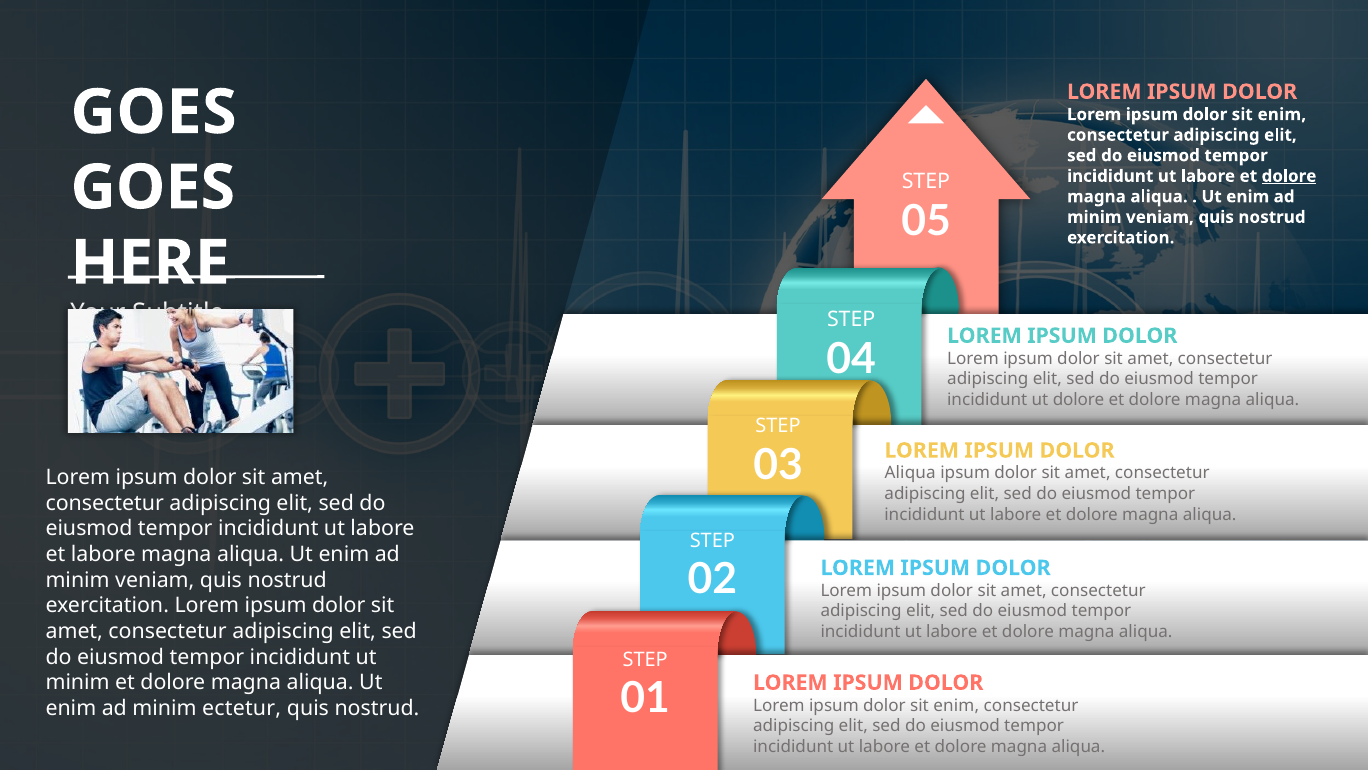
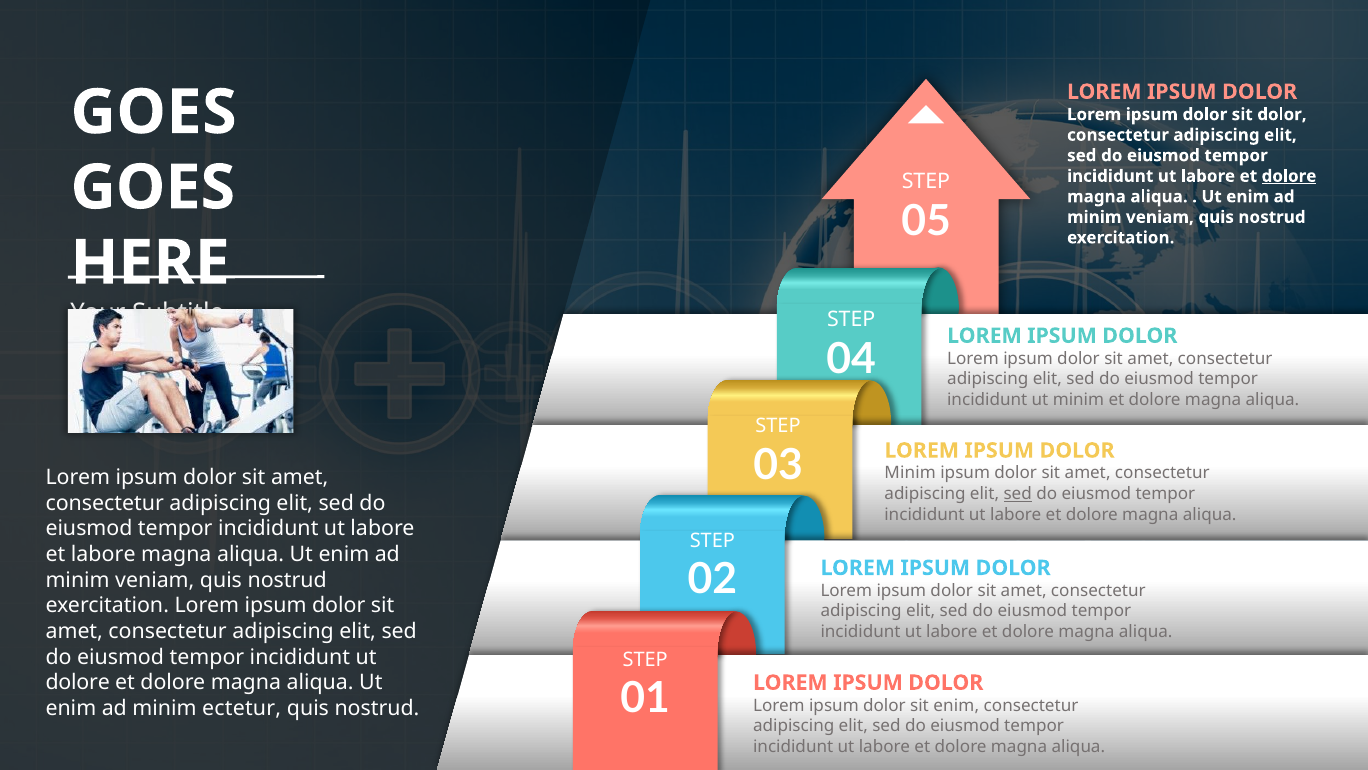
enim: enim -> dolor (1282, 114)
ut dolore: dolore -> minim (1078, 399)
Aliqua: Aliqua -> Minim (910, 473)
sed underline: none -> present (1018, 494)
minim: minim -> dolore (78, 682)
